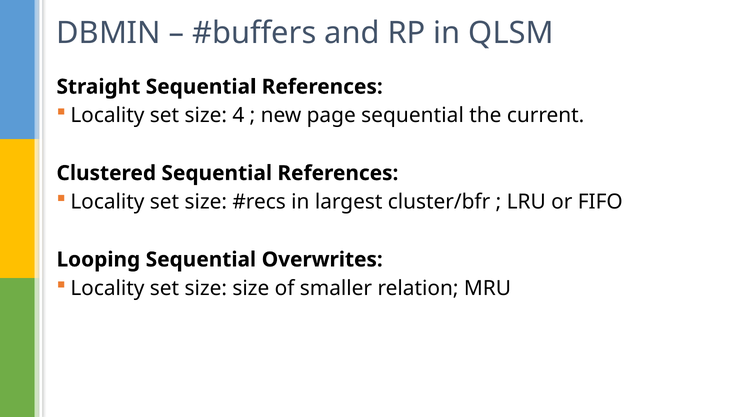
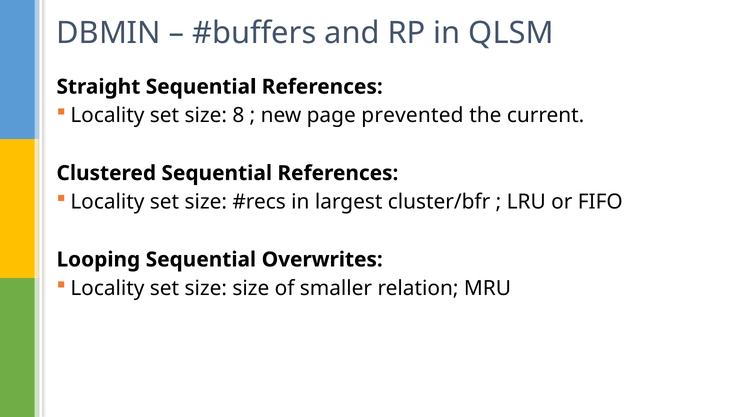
4: 4 -> 8 (238, 116)
page sequential: sequential -> prevented (412, 116)
